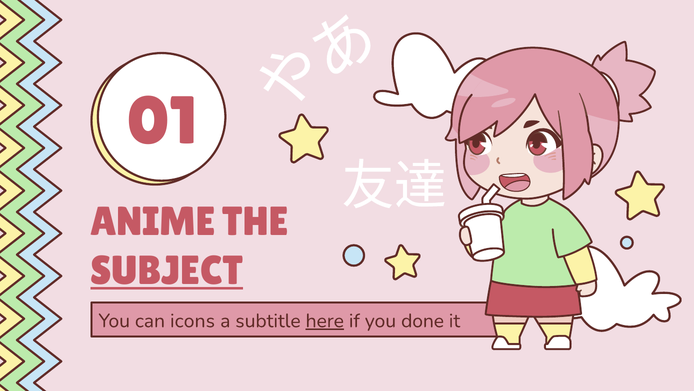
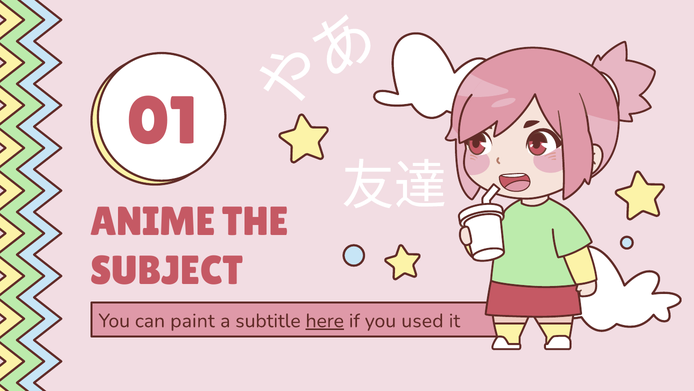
SUBJECT underline: present -> none (167, 270)
icons: icons -> paint (192, 320)
done: done -> used (422, 320)
